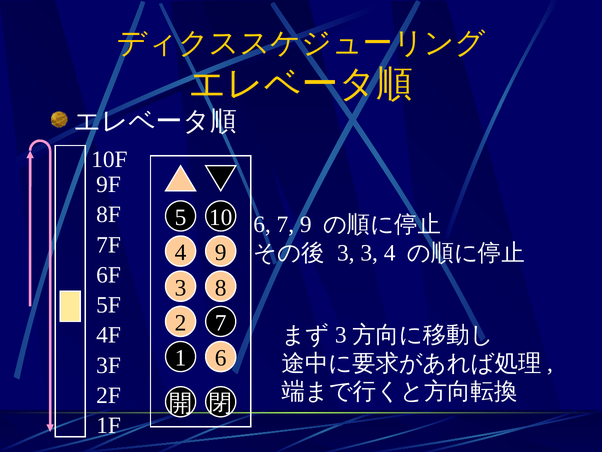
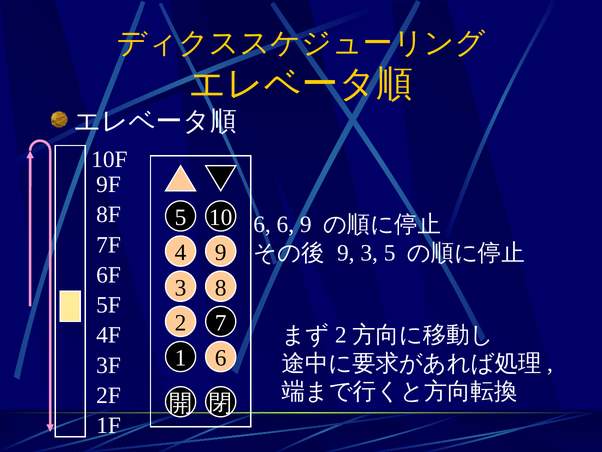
6 7: 7 -> 6 (285, 224)
3: 3 -> 9 (346, 253)
3 4: 4 -> 5 (390, 253)
3: 3 -> 2 (341, 335)
